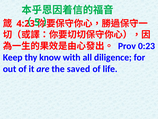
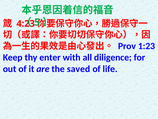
0:23: 0:23 -> 1:23 (146, 46)
know: know -> enter (50, 57)
